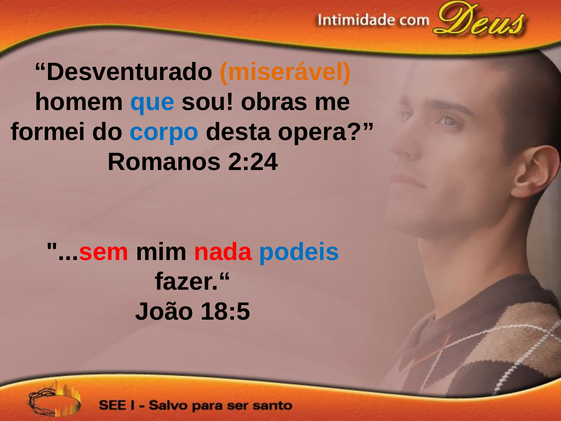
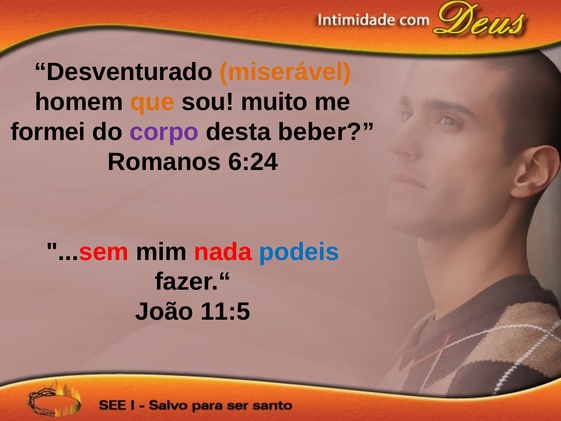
que colour: blue -> orange (152, 102)
obras: obras -> muito (274, 102)
corpo colour: blue -> purple (164, 132)
opera: opera -> beber (326, 132)
2:24: 2:24 -> 6:24 (253, 162)
18:5: 18:5 -> 11:5 (225, 311)
